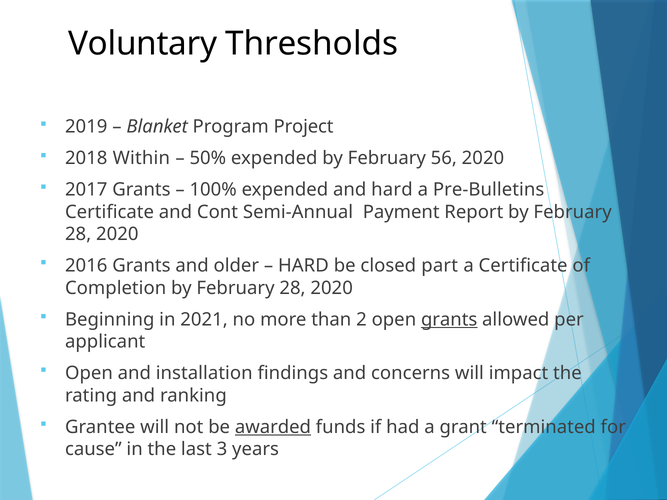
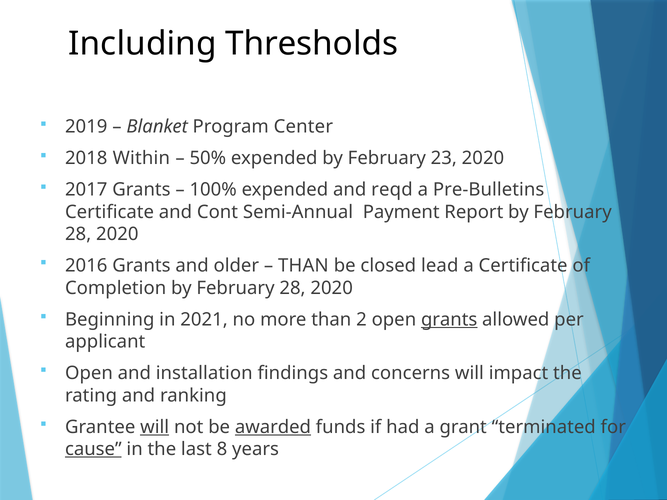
Voluntary: Voluntary -> Including (142, 44)
Project: Project -> Center (303, 127)
56: 56 -> 23 (444, 158)
and hard: hard -> reqd (392, 190)
HARD: HARD -> THAN (303, 266)
part: part -> lead (440, 266)
will underline: none -> present (155, 427)
cause underline: none -> present (93, 449)
3: 3 -> 8 (222, 449)
